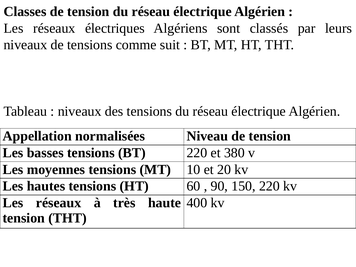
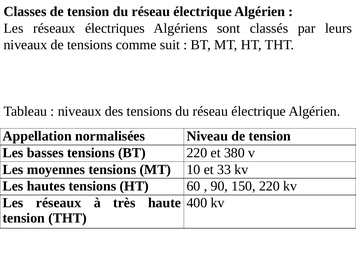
20: 20 -> 33 (224, 169)
